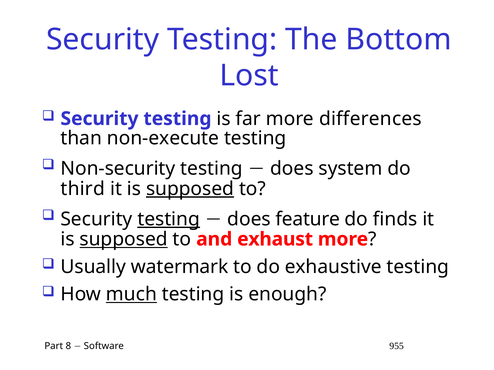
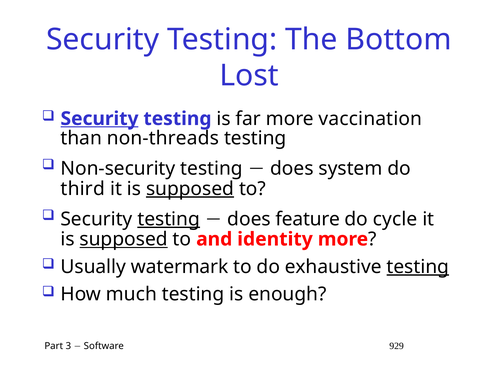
Security underline: none -> present (100, 119)
differences: differences -> vaccination (370, 119)
non-execute: non-execute -> non-threads (163, 138)
finds: finds -> cycle (395, 219)
exhaust: exhaust -> identity (275, 239)
testing underline: none -> present (418, 267)
much underline: present -> none (131, 295)
8: 8 -> 3 (68, 346)
955: 955 -> 929 (397, 346)
